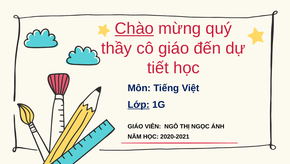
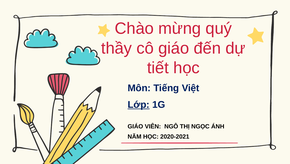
Chào underline: present -> none (134, 28)
